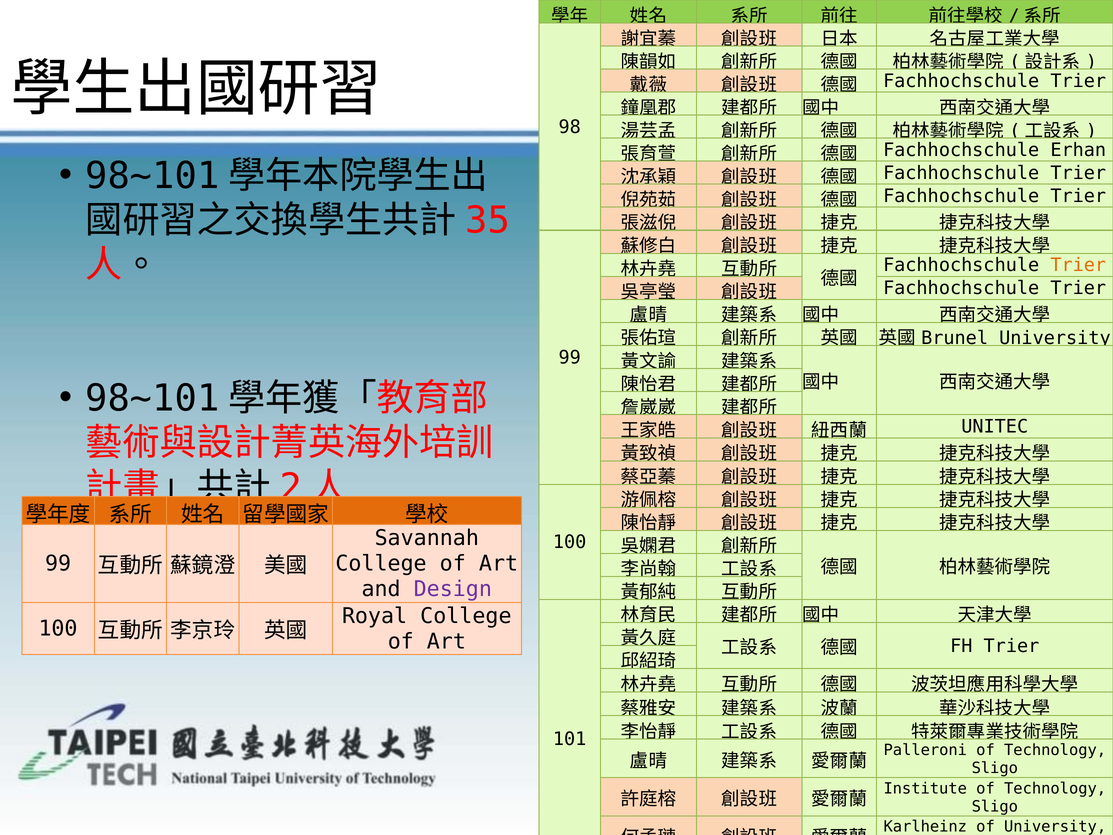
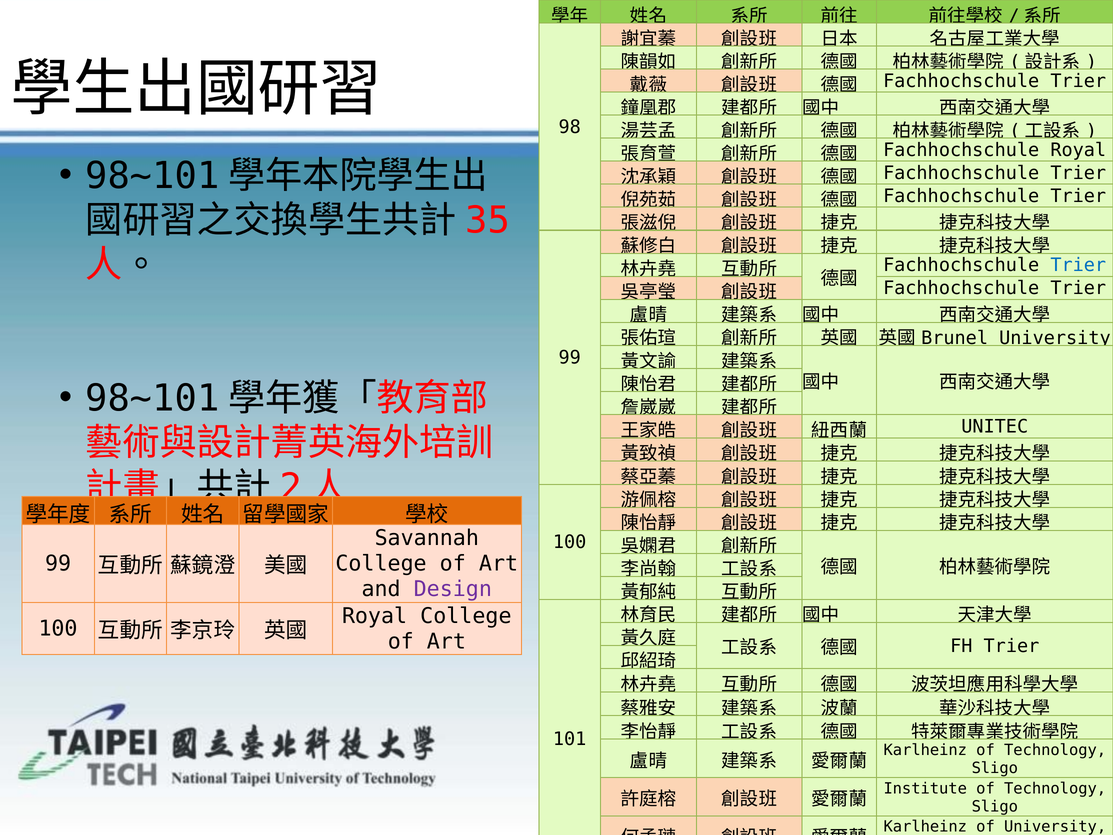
Fachhochschule Erhan: Erhan -> Royal (1078, 150)
Trier colour: orange -> blue (1078, 265)
Palleroni: Palleroni -> Karlheinz (925, 750)
